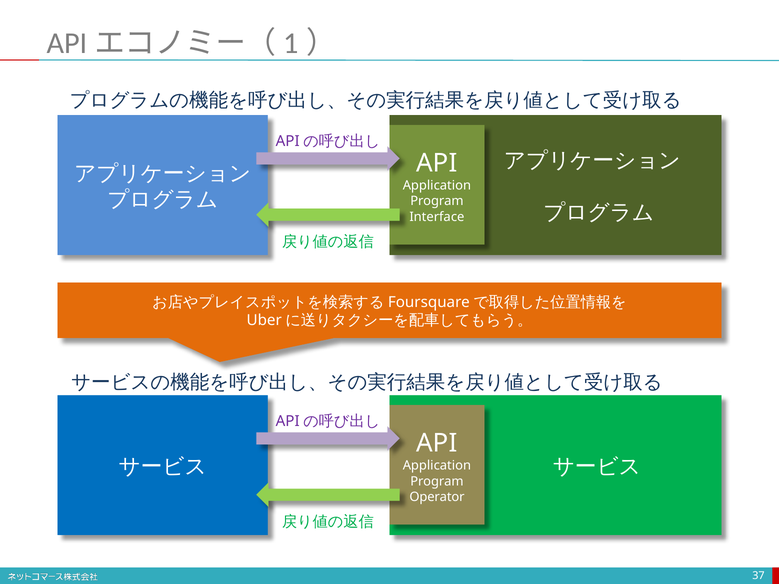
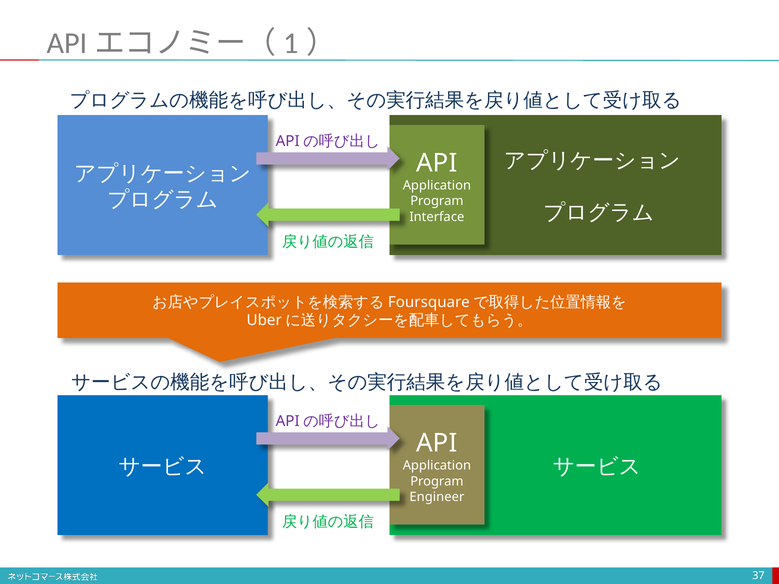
Operator: Operator -> Engineer (437, 497)
